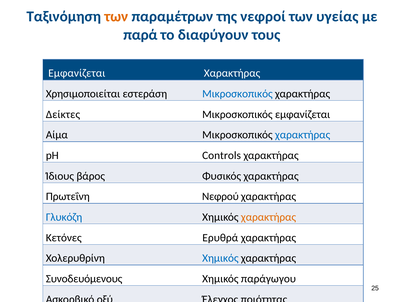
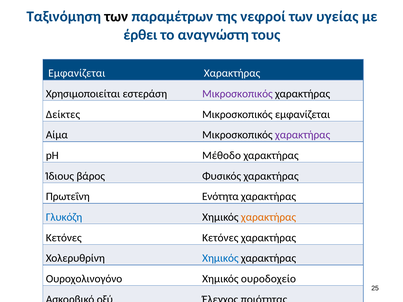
των colour: orange -> black (116, 17)
παρά: παρά -> έρθει (140, 35)
διαφύγουν: διαφύγουν -> αναγνώστη (213, 35)
Μικροσκοπικός colour: blue -> purple (237, 94)
χαρακτήρας colour: blue -> purple (303, 135)
Controls: Controls -> Μέθοδο (222, 156)
Νεφρού: Νεφρού -> Ενότητα (220, 197)
Κετόνες Ερυθρά: Ερυθρά -> Κετόνες (220, 238)
Συνοδευόμενους: Συνοδευόμενους -> Oυροχολινογόνο (84, 279)
παράγωγου: παράγωγου -> ουροδοχείο (268, 279)
